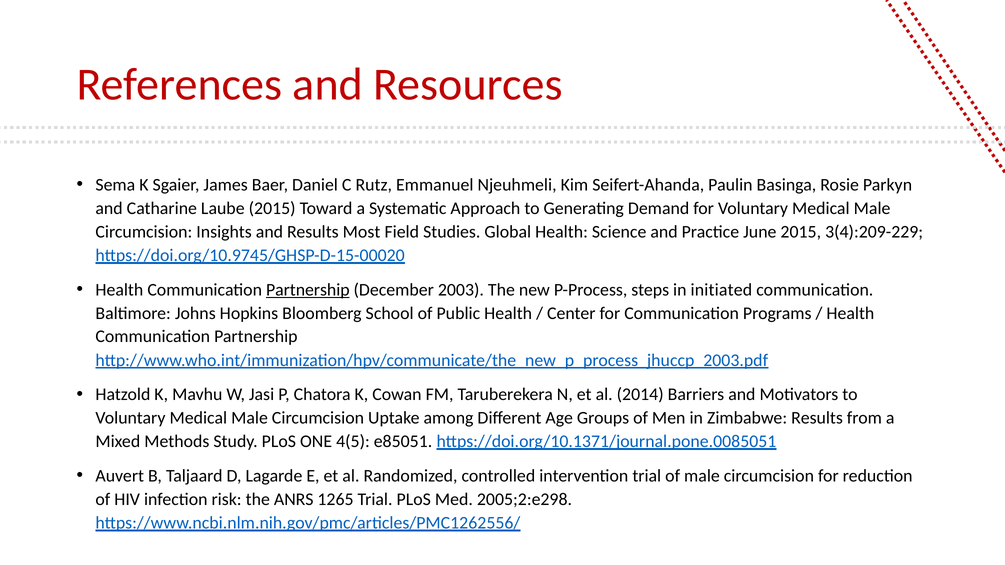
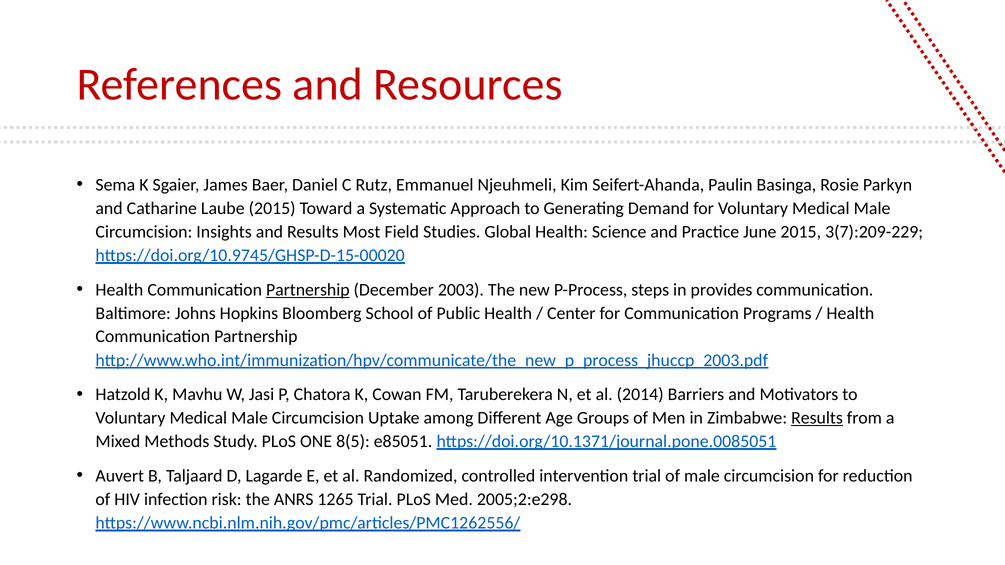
3(4):209-229: 3(4):209-229 -> 3(7):209-229 (874, 232)
initiated: initiated -> provides (721, 290)
Results underline: none -> present (817, 418)
4(5: 4(5 -> 8(5 (353, 442)
